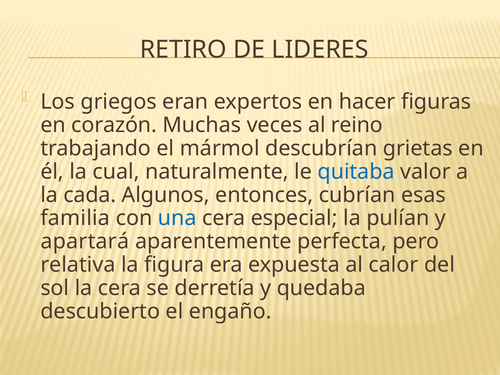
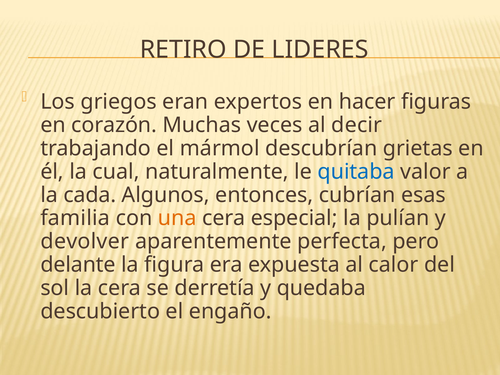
reino: reino -> decir (357, 125)
una colour: blue -> orange (177, 218)
apartará: apartará -> devolver (85, 241)
relativa: relativa -> delante (78, 265)
